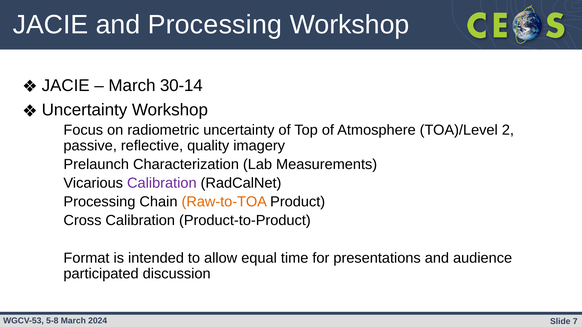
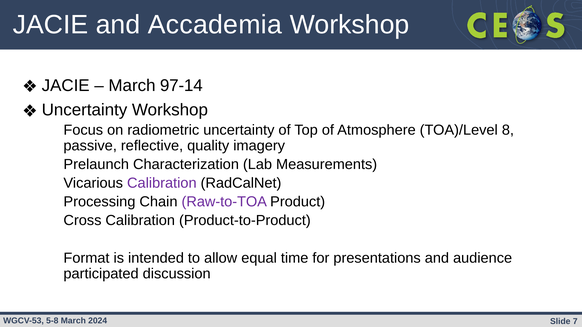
and Processing: Processing -> Accademia (215, 25)
30-14: 30-14 -> 97-14 (181, 86)
2: 2 -> 8 (508, 130)
Raw-to-TOA colour: orange -> purple (224, 202)
